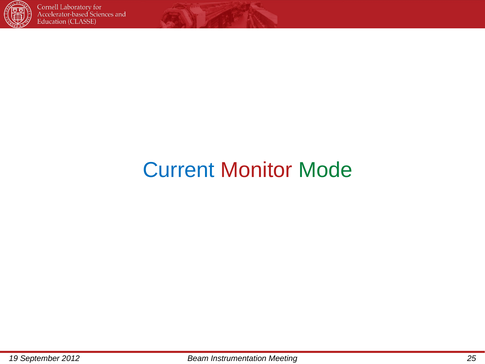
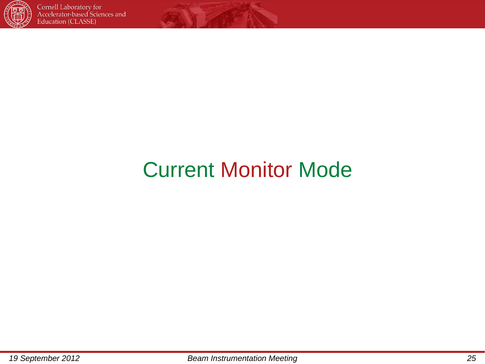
Current colour: blue -> green (179, 170)
